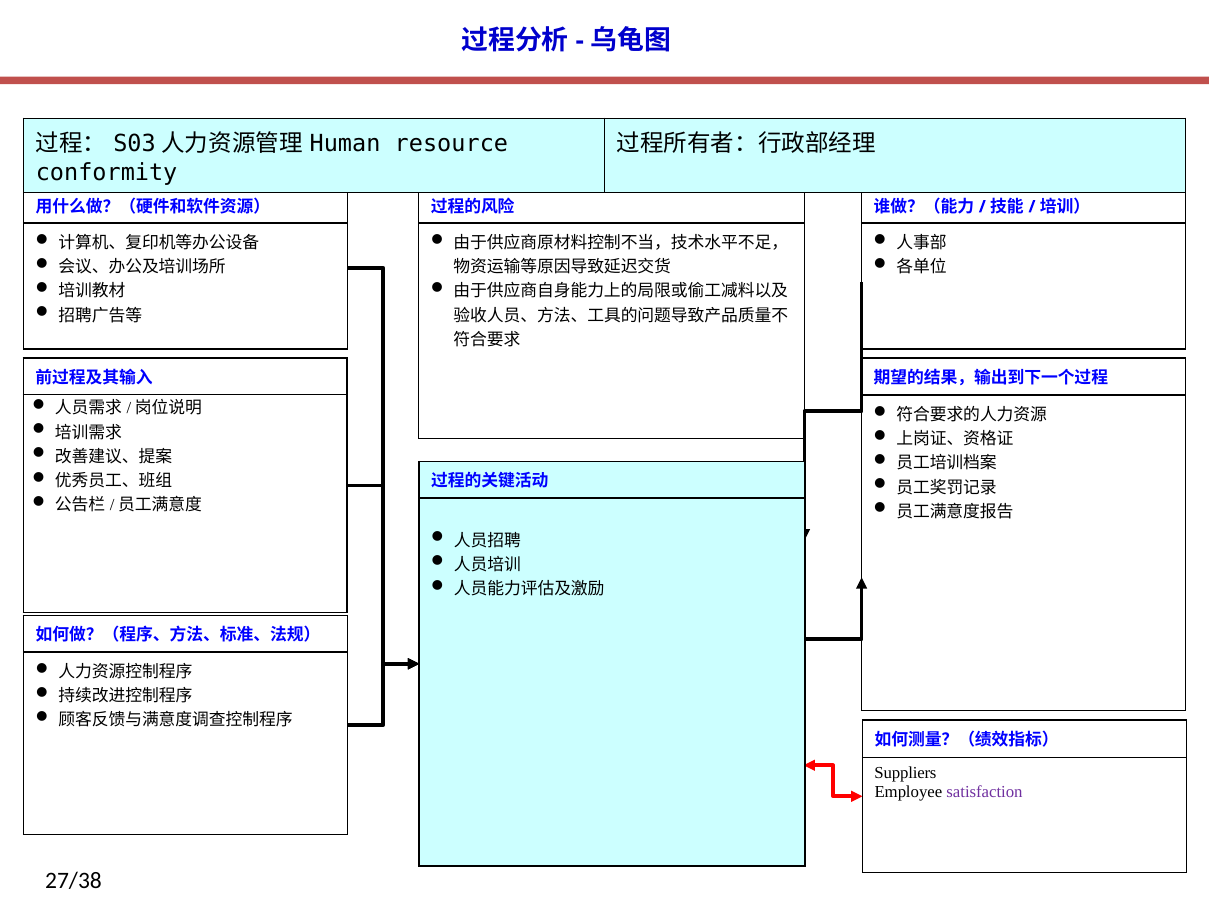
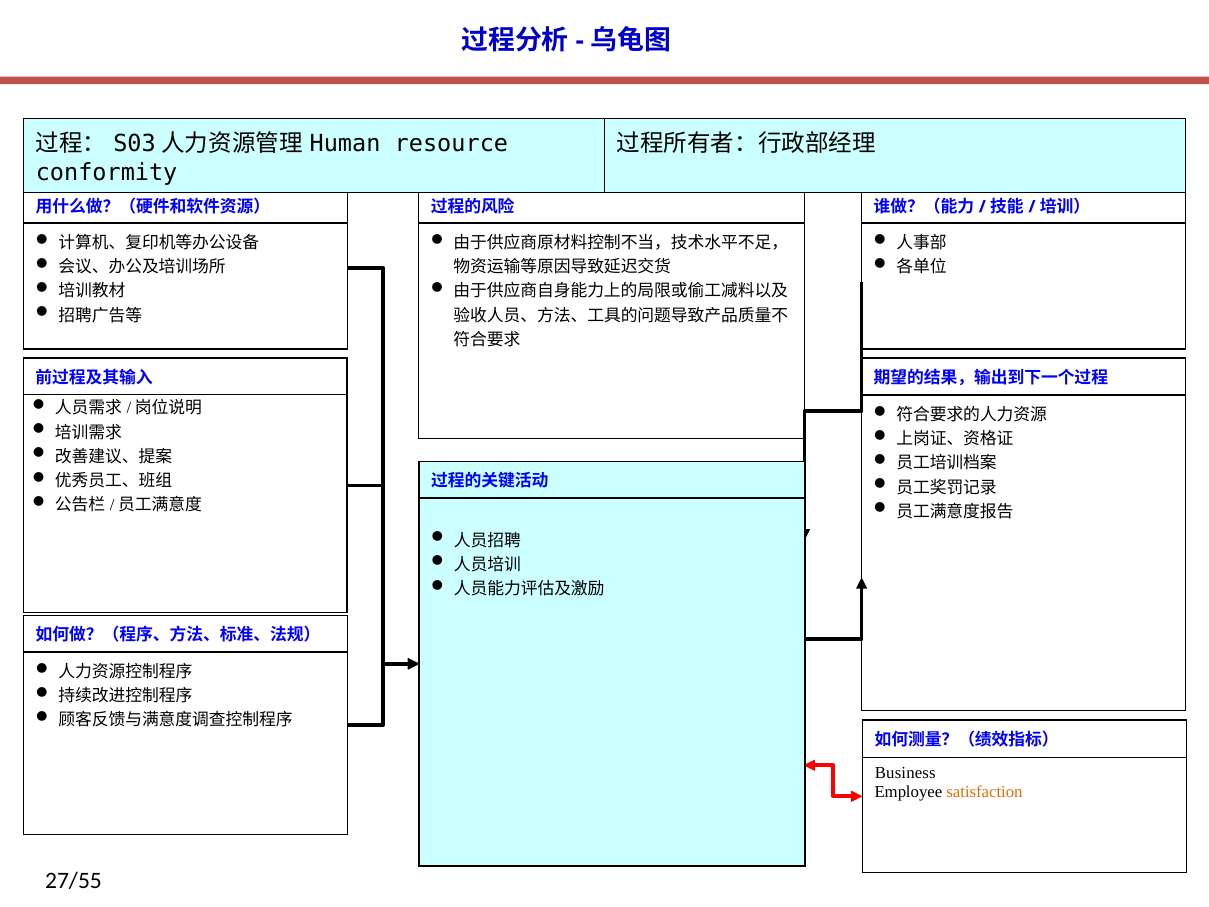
Suppliers: Suppliers -> Business (905, 773)
satisfaction colour: purple -> orange (985, 791)
27/38: 27/38 -> 27/55 (73, 880)
